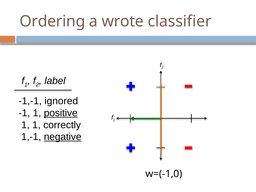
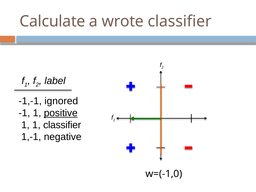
Ordering: Ordering -> Calculate (52, 21)
1 correctly: correctly -> classifier (62, 125)
negative underline: present -> none (63, 137)
